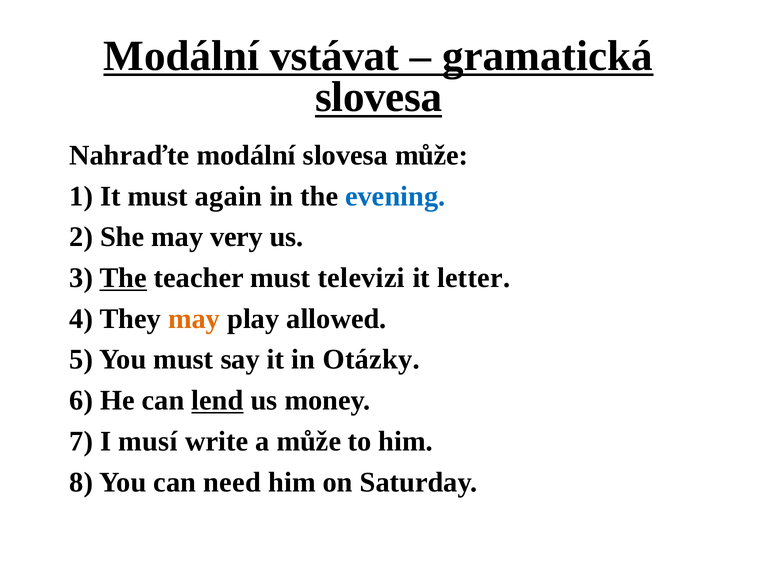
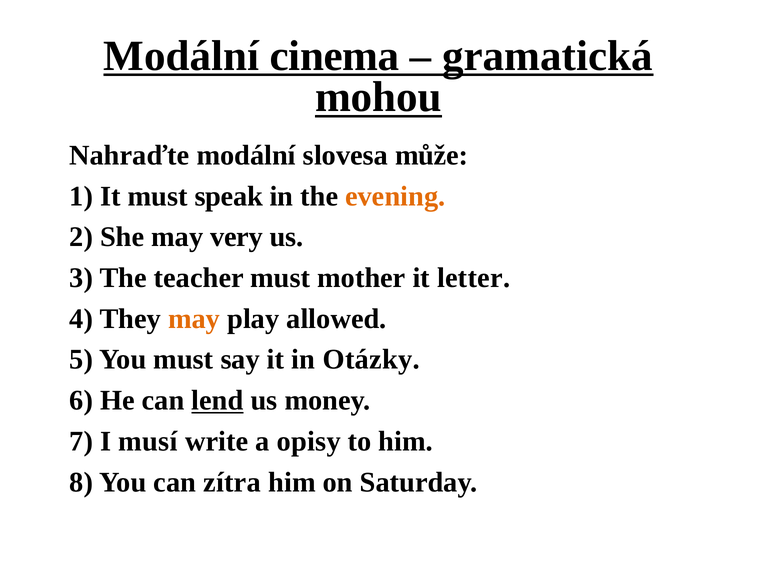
vstávat: vstávat -> cinema (335, 56)
slovesa: slovesa -> mohou (378, 97)
again: again -> speak (229, 196)
evening colour: blue -> orange (395, 196)
The underline: present -> none (123, 278)
televizi: televizi -> mother (361, 278)
a může: může -> opisy (309, 441)
need: need -> zítra (232, 482)
